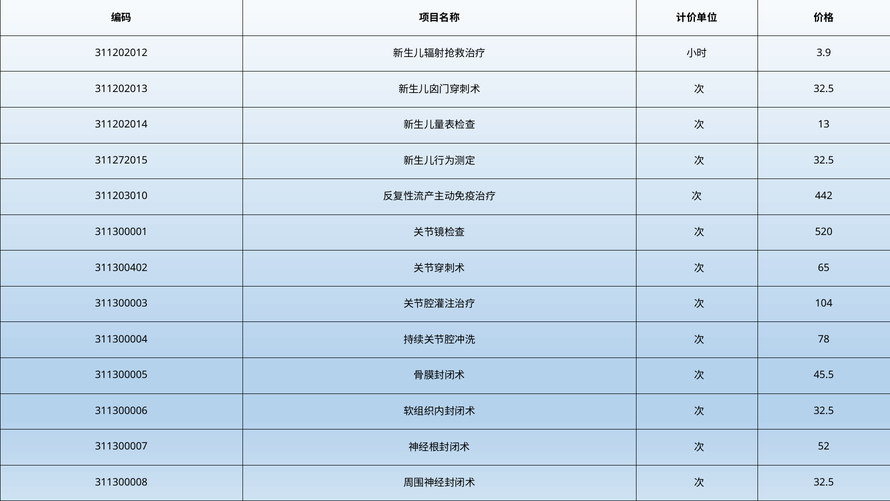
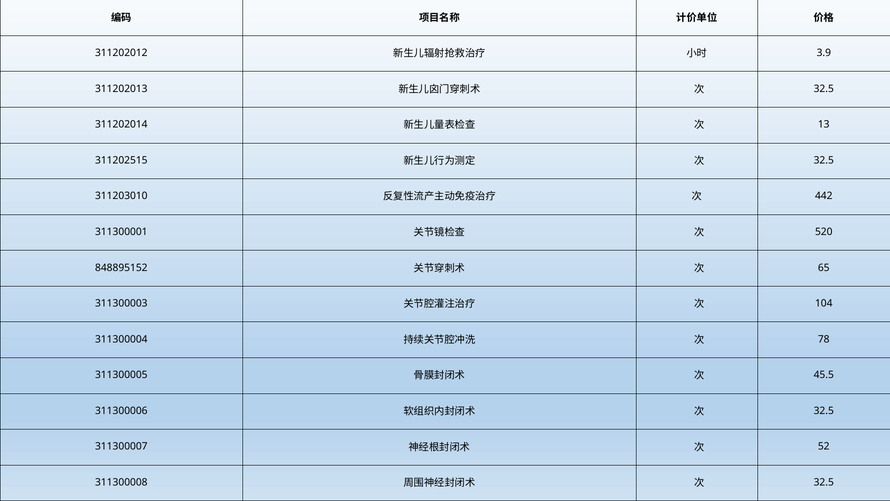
311272015: 311272015 -> 311202515 (121, 160)
311300402: 311300402 -> 848895152 (121, 267)
